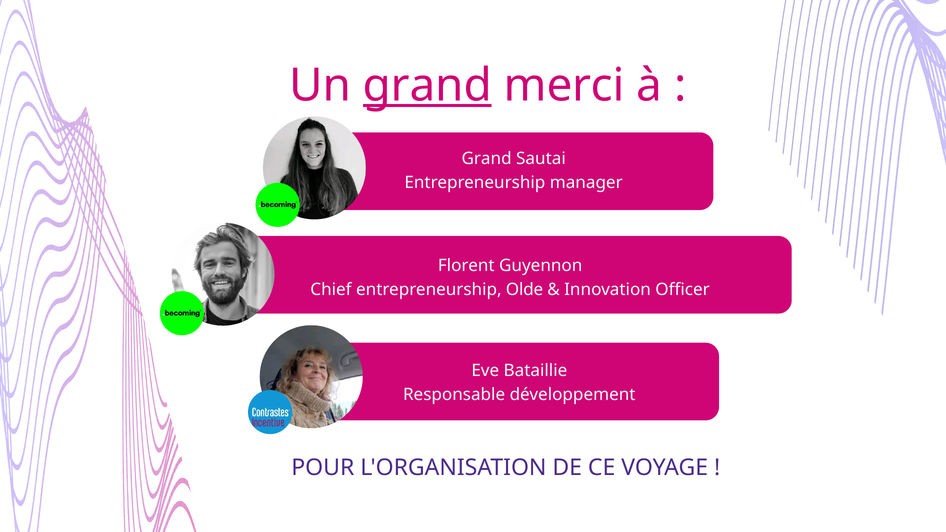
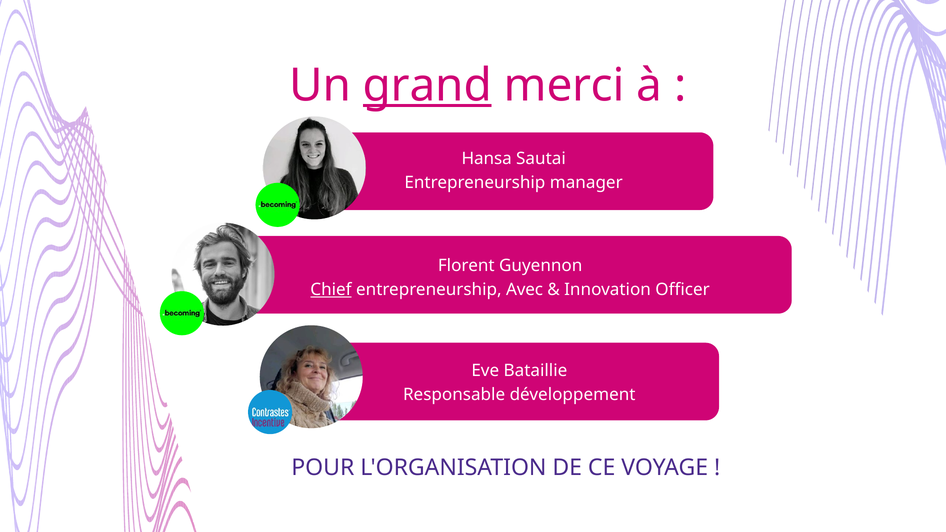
Grand: Grand -> Hansa (487, 159)
Chief underline: none -> present (331, 290)
Olde: Olde -> Avec (525, 290)
